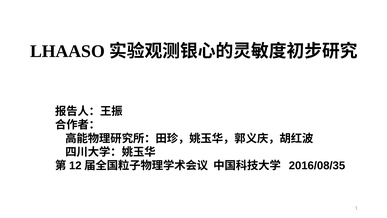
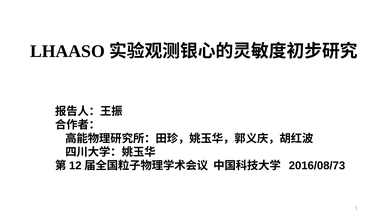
2016/08/35: 2016/08/35 -> 2016/08/73 (317, 165)
